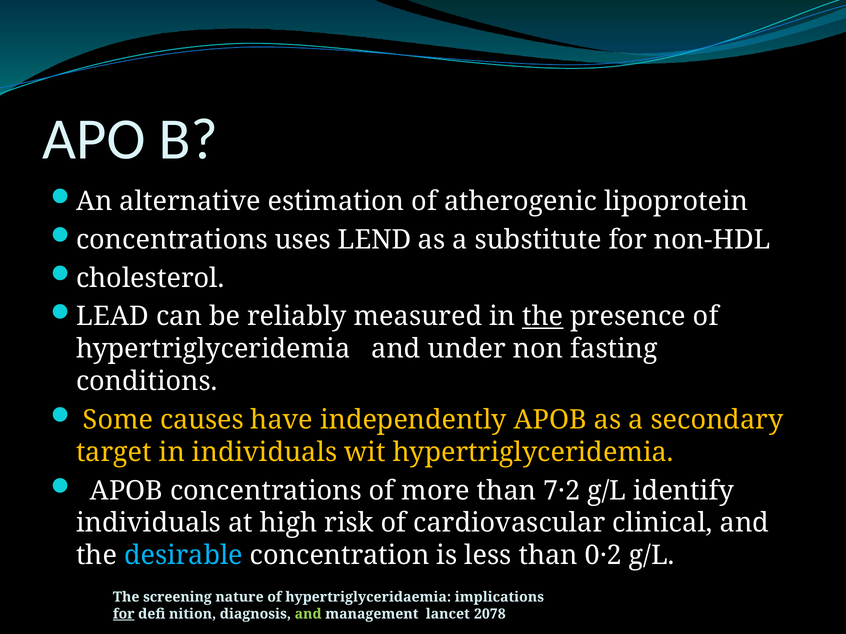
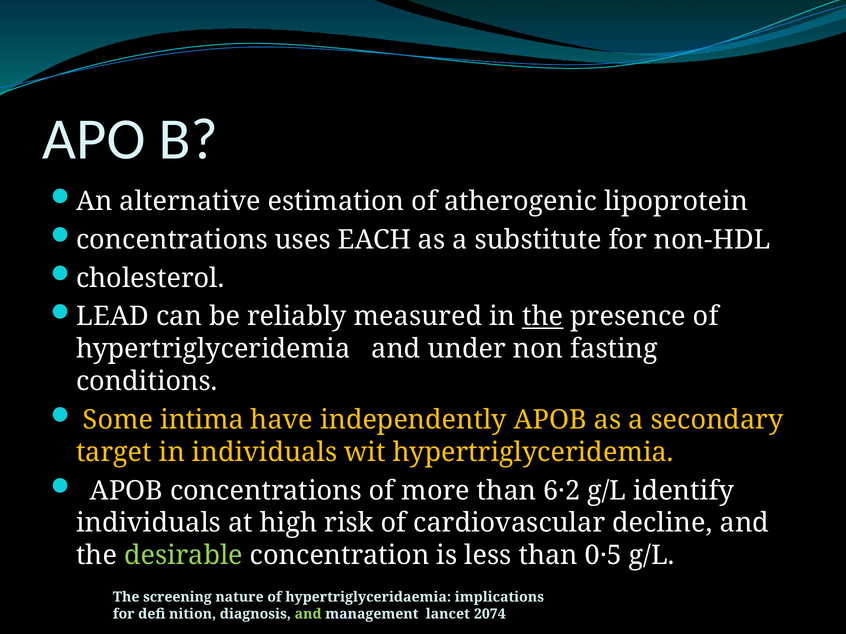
LEND: LEND -> EACH (375, 240)
causes: causes -> intima (202, 420)
7·2: 7·2 -> 6·2 (562, 491)
clinical: clinical -> decline (663, 523)
desirable colour: light blue -> light green (183, 556)
0·2: 0·2 -> 0·5 (603, 556)
for underline: present -> none (124, 614)
2078: 2078 -> 2074 (490, 614)
